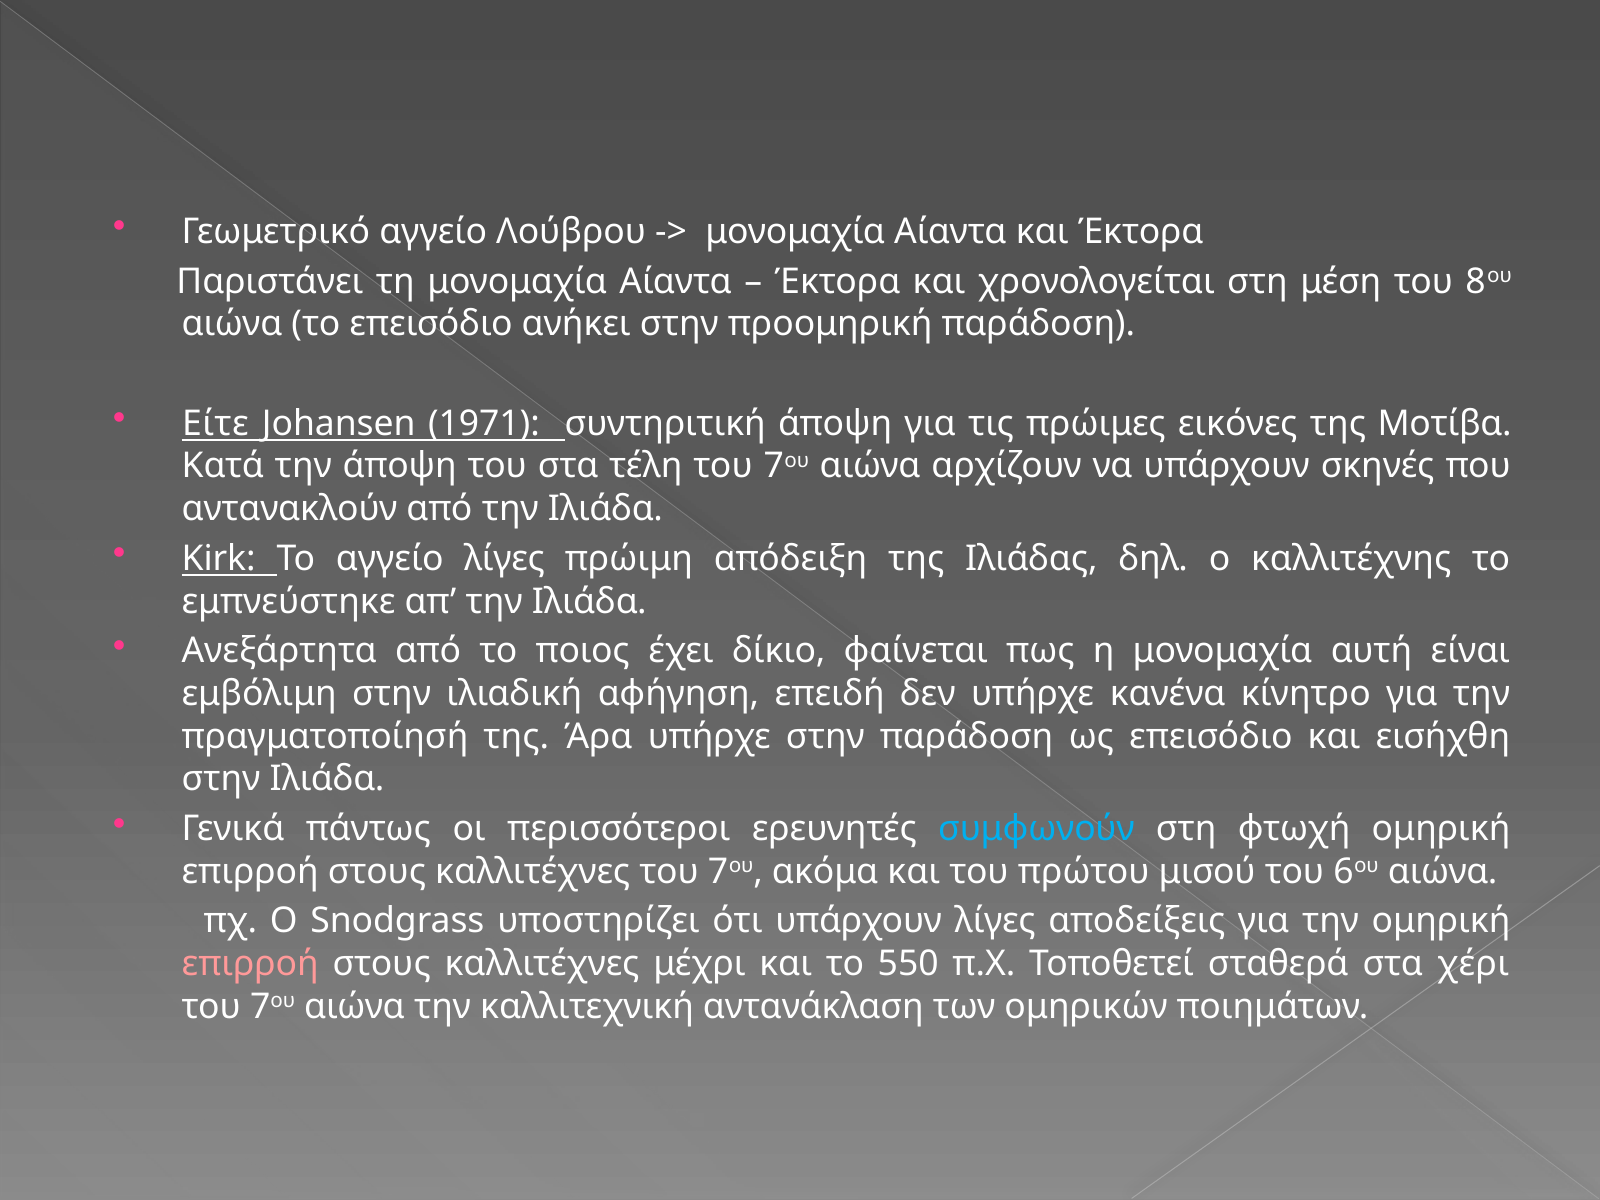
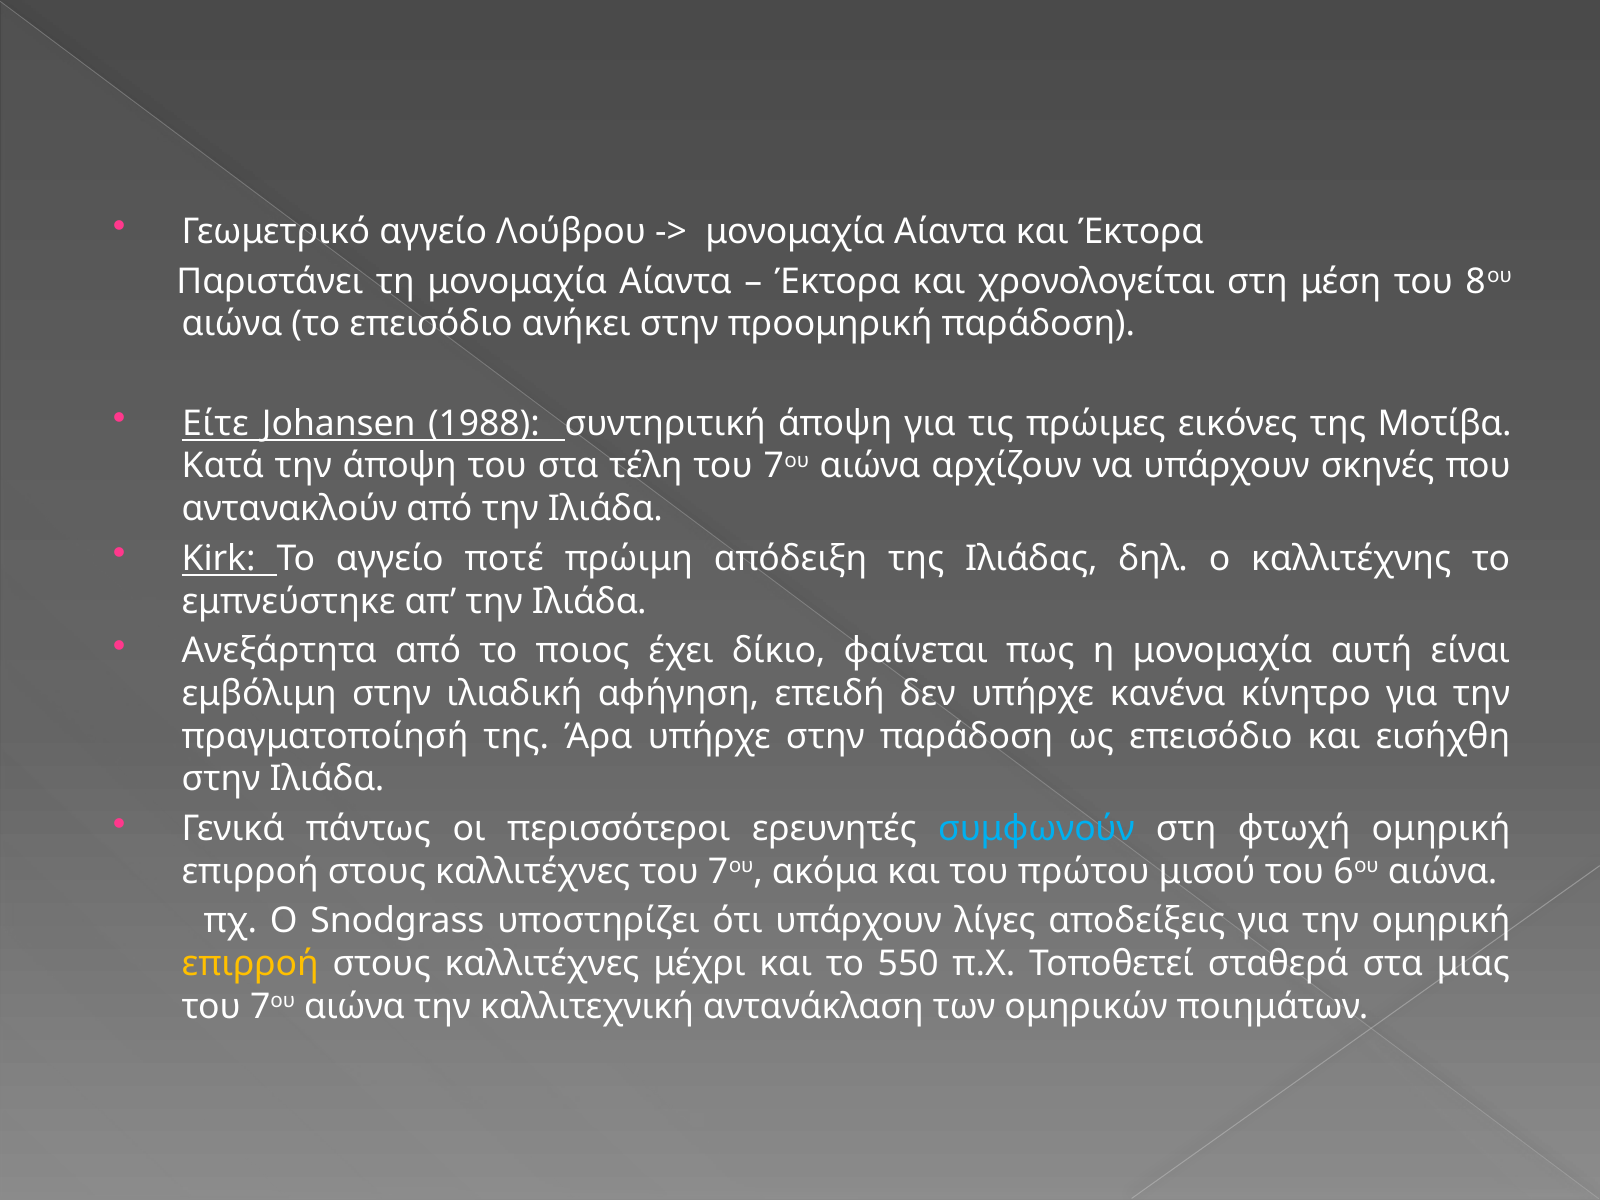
1971: 1971 -> 1988 (484, 424)
αγγείο λίγες: λίγες -> ποτέ (504, 559)
επιρροή colour: pink -> yellow (250, 964)
χέρι: χέρι -> μιας (1473, 964)
